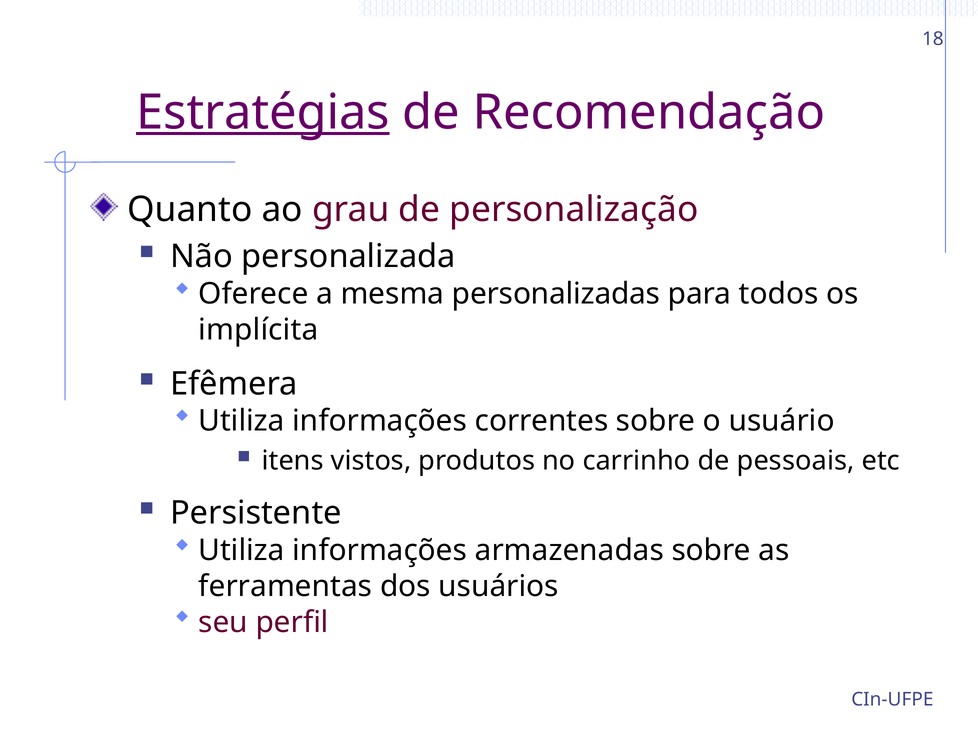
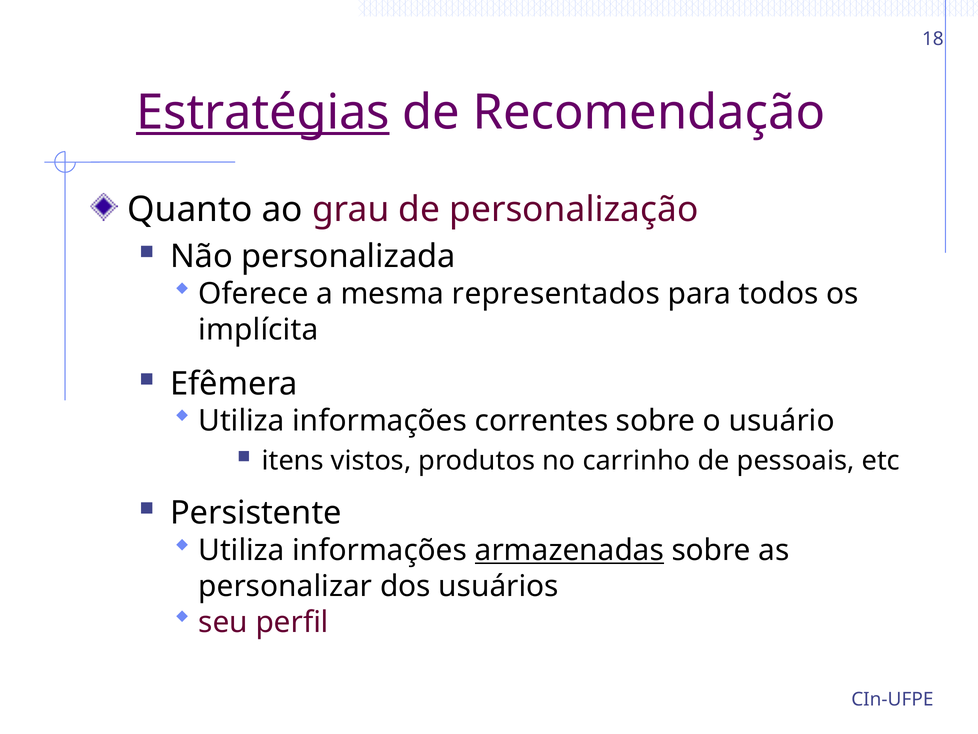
personalizadas: personalizadas -> representados (556, 294)
armazenadas underline: none -> present (569, 550)
ferramentas: ferramentas -> personalizar (285, 586)
